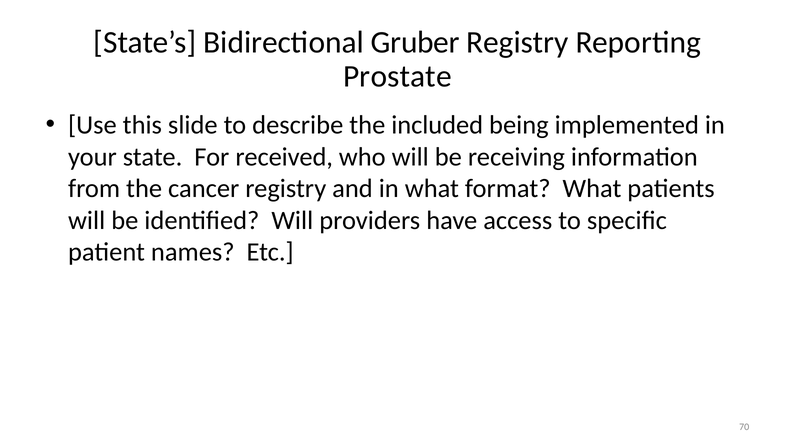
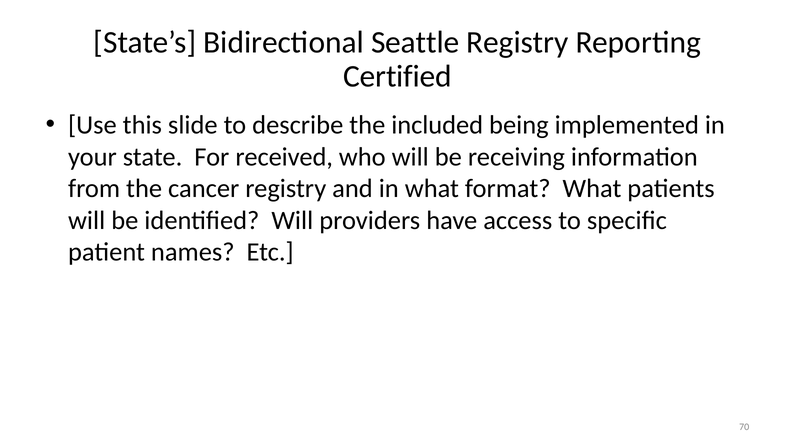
Gruber: Gruber -> Seattle (415, 42)
Prostate: Prostate -> Certified (398, 76)
